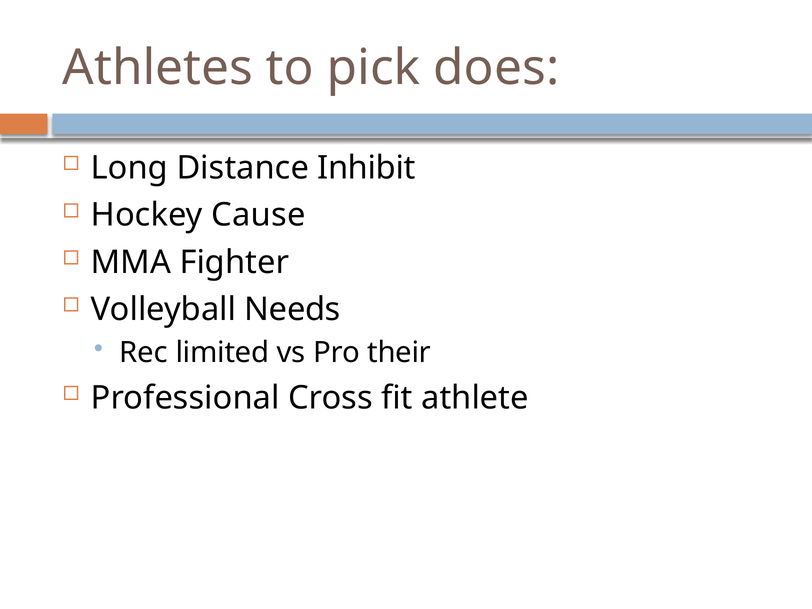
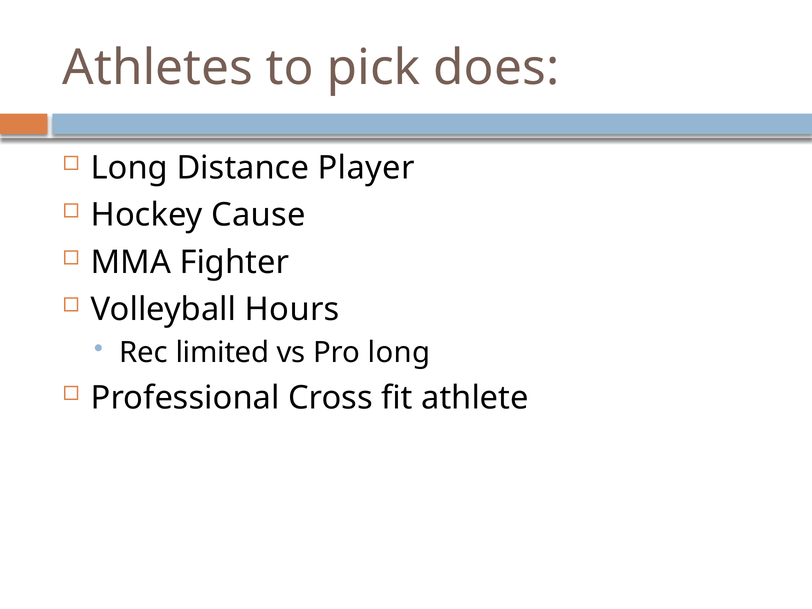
Inhibit: Inhibit -> Player (366, 168)
Needs: Needs -> Hours (292, 309)
Pro their: their -> long (399, 353)
